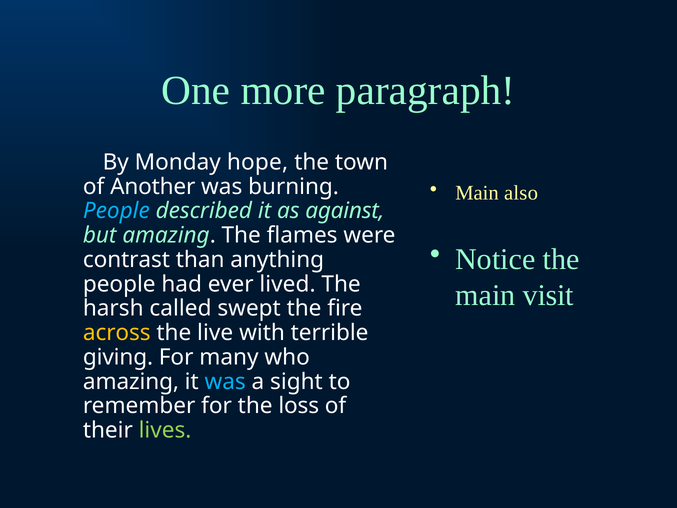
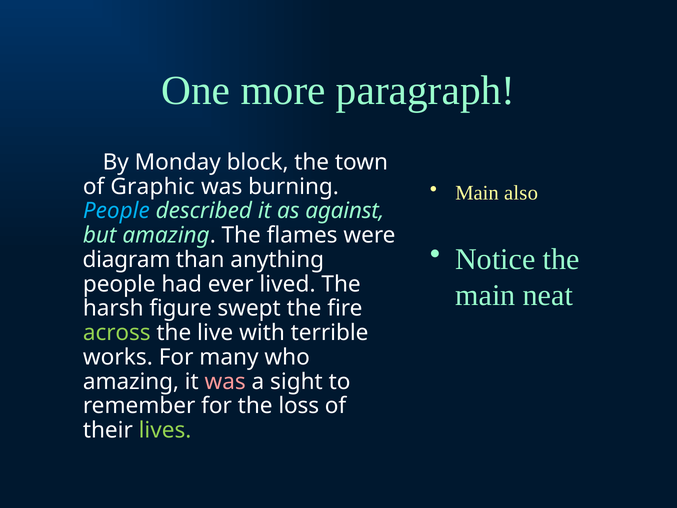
hope: hope -> block (258, 162)
Another: Another -> Graphic (153, 186)
contrast: contrast -> diagram (127, 260)
visit: visit -> neat (548, 295)
called: called -> figure (181, 308)
across colour: yellow -> light green (117, 333)
giving: giving -> works (118, 357)
was colour: light blue -> pink (225, 381)
